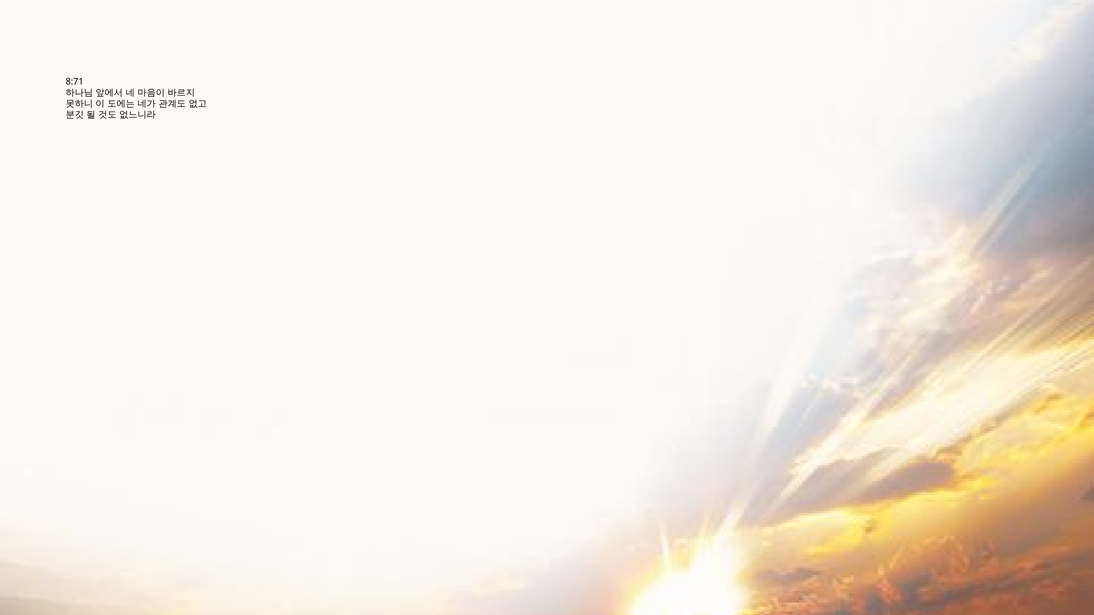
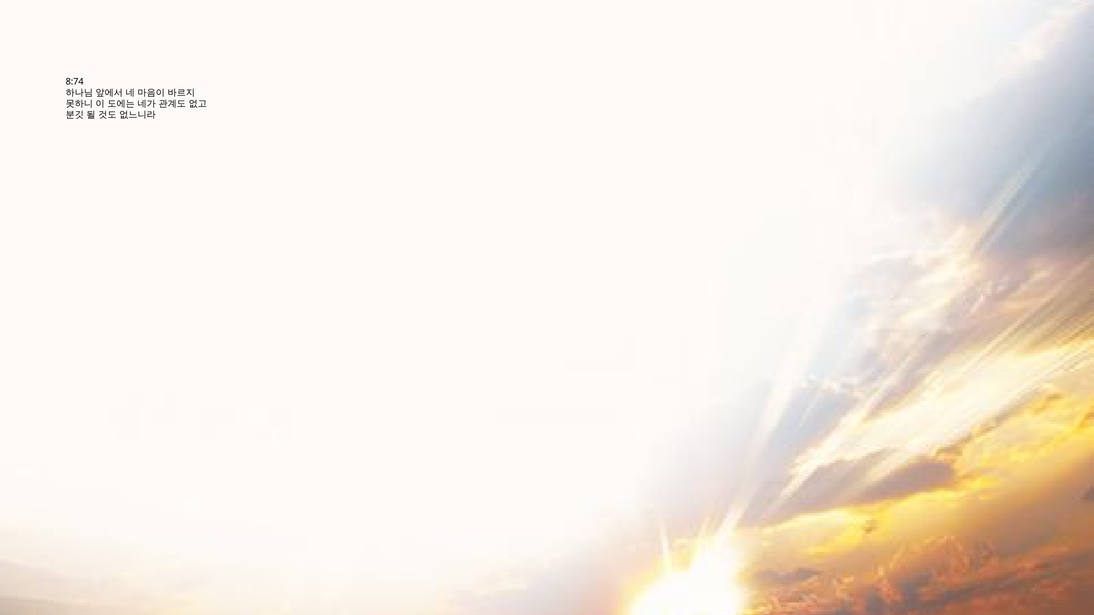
8:71: 8:71 -> 8:74 (75, 82)
